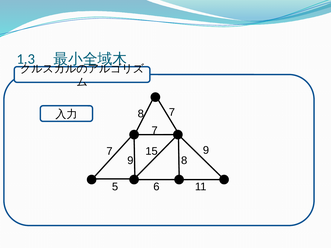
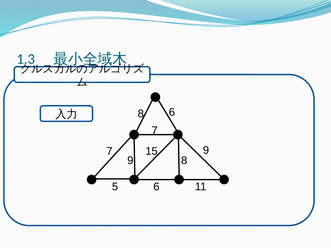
8 7: 7 -> 6 (172, 112)
